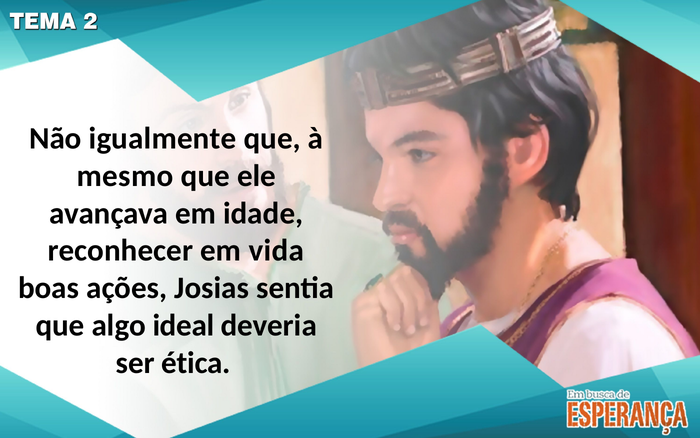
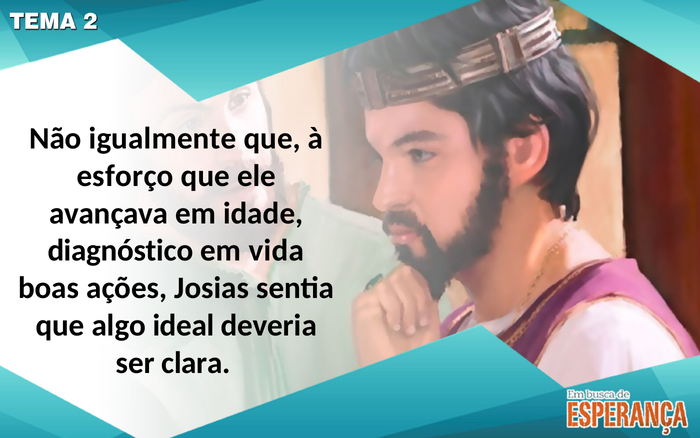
mesmo: mesmo -> esforço (125, 176)
reconhecer: reconhecer -> diagnóstico (120, 250)
ética: ética -> clara (196, 362)
